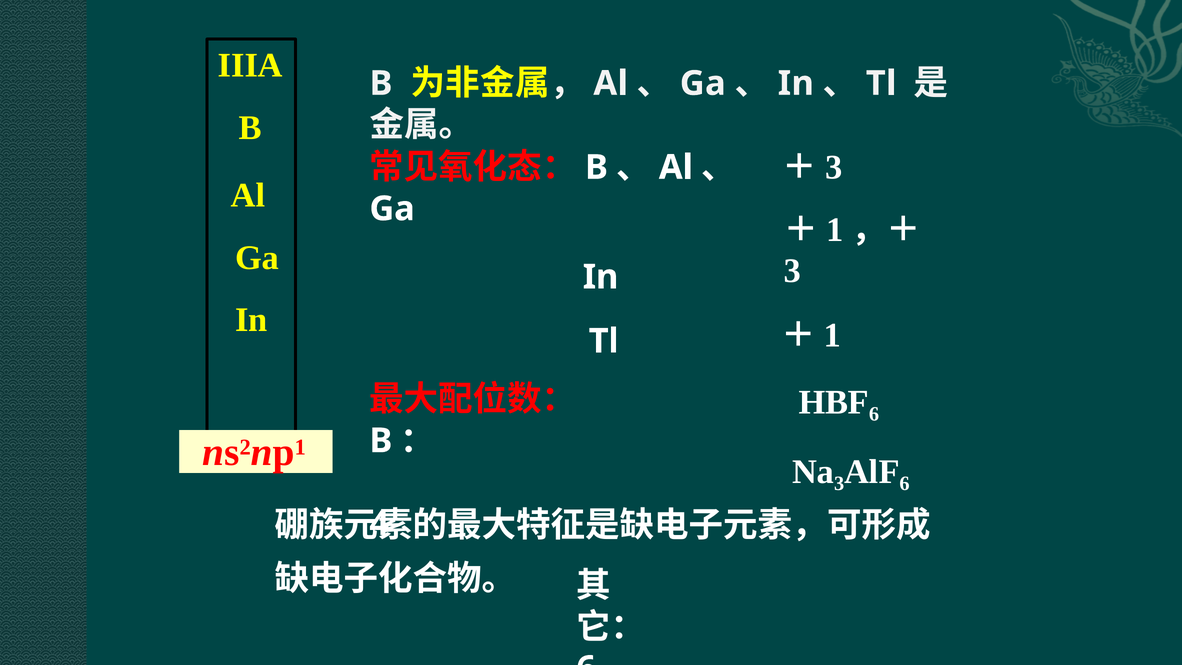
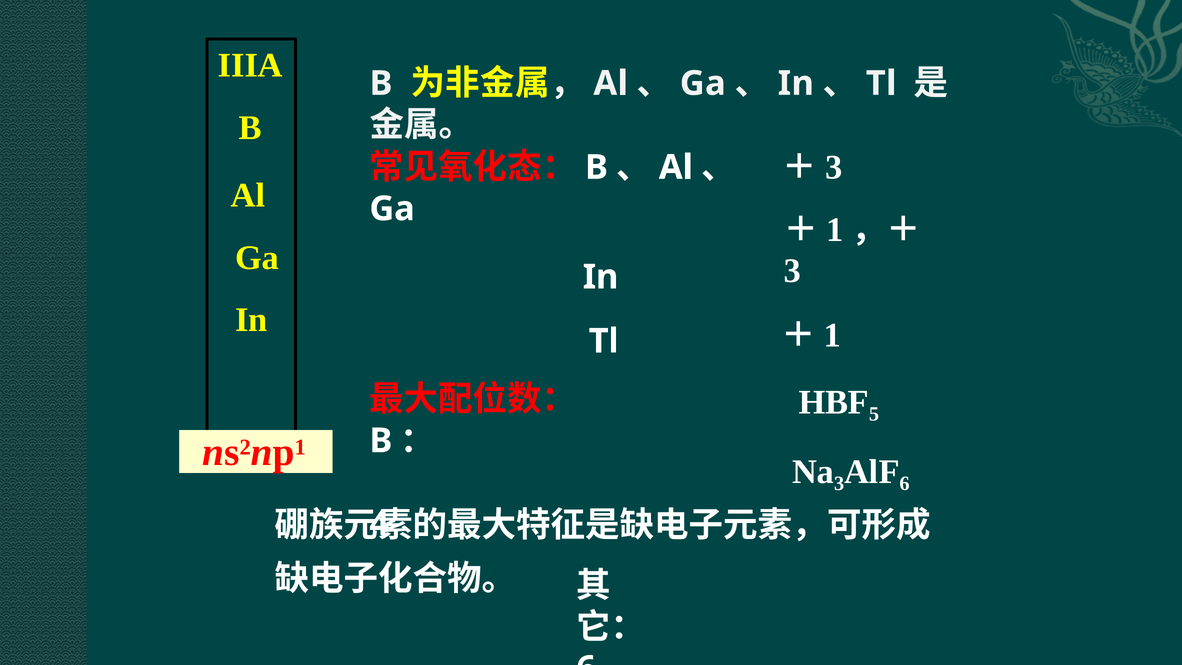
6: 6 -> 5 (874, 414)
